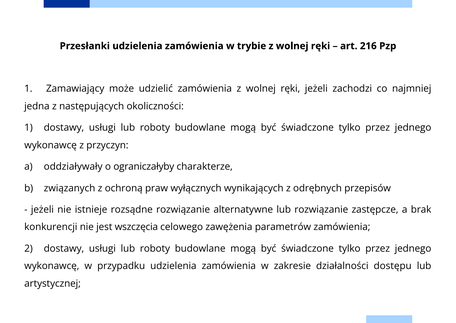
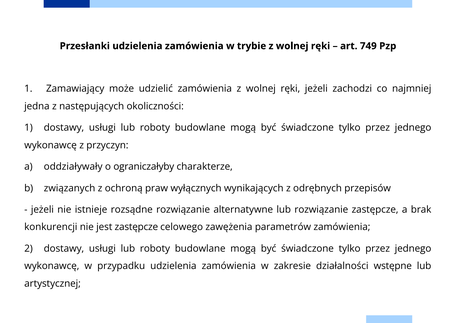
216: 216 -> 749 (368, 46)
jest wszczęcia: wszczęcia -> zastępcze (136, 227)
dostępu: dostępu -> wstępne (393, 266)
